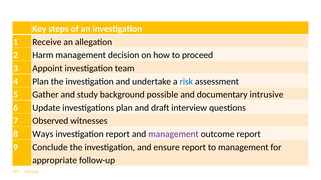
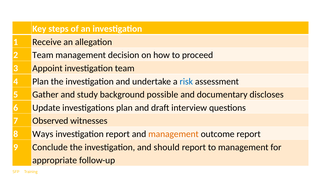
2 Harm: Harm -> Team (43, 55)
intrusive: intrusive -> discloses (267, 95)
management colour: purple -> orange (173, 134)
ensure: ensure -> should (167, 148)
